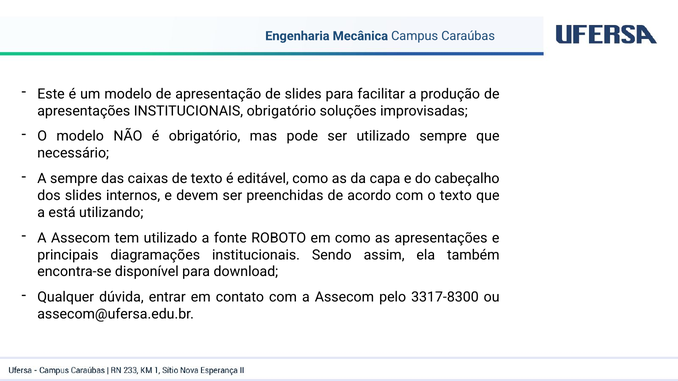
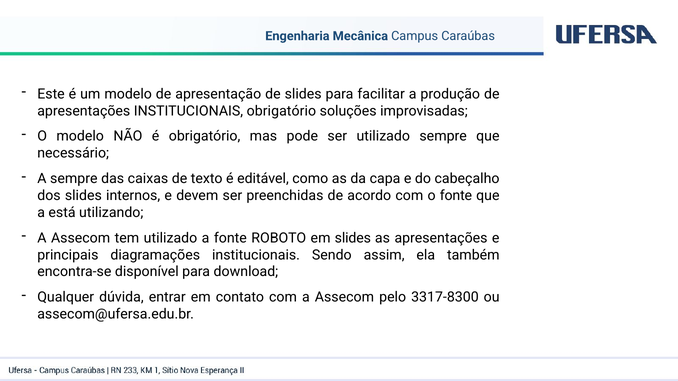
o texto: texto -> fonte (456, 196)
em como: como -> slides (353, 238)
